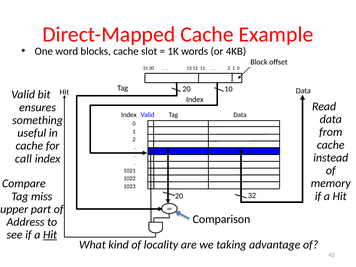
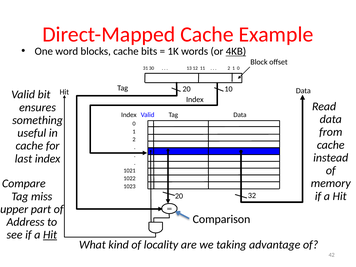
slot: slot -> bits (149, 51)
4KB underline: none -> present (236, 51)
call: call -> last (23, 159)
